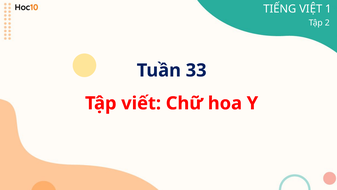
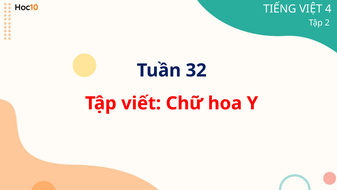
1: 1 -> 4 (328, 9)
33: 33 -> 32 (196, 70)
